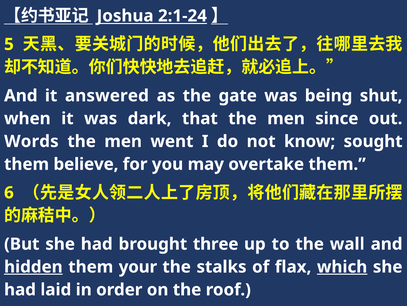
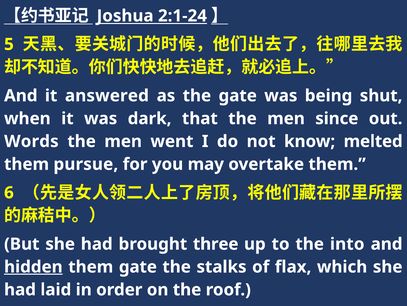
sought: sought -> melted (373, 141)
believe: believe -> pursue (86, 164)
wall: wall -> into (347, 244)
them your: your -> gate (138, 266)
which underline: present -> none (342, 266)
